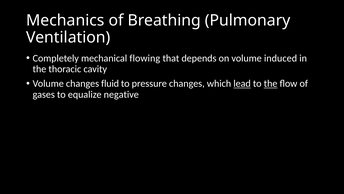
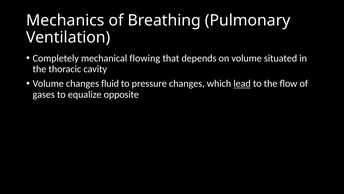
induced: induced -> situated (281, 58)
the underline: present -> none (271, 83)
negative: negative -> opposite (121, 94)
